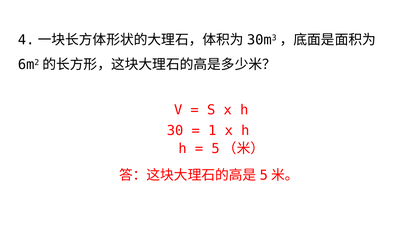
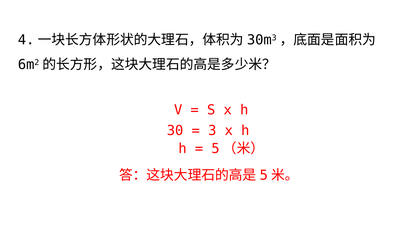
1: 1 -> 3 (212, 130)
